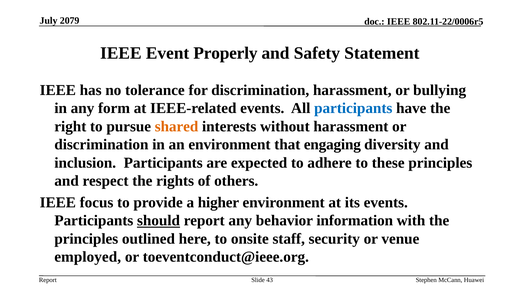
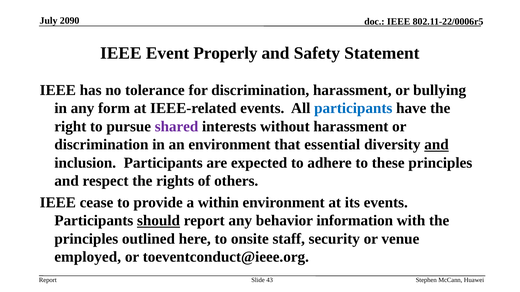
2079: 2079 -> 2090 (70, 21)
shared colour: orange -> purple (177, 127)
engaging: engaging -> essential (332, 145)
and underline: none -> present (437, 145)
focus: focus -> cease (97, 203)
higher: higher -> within (218, 203)
